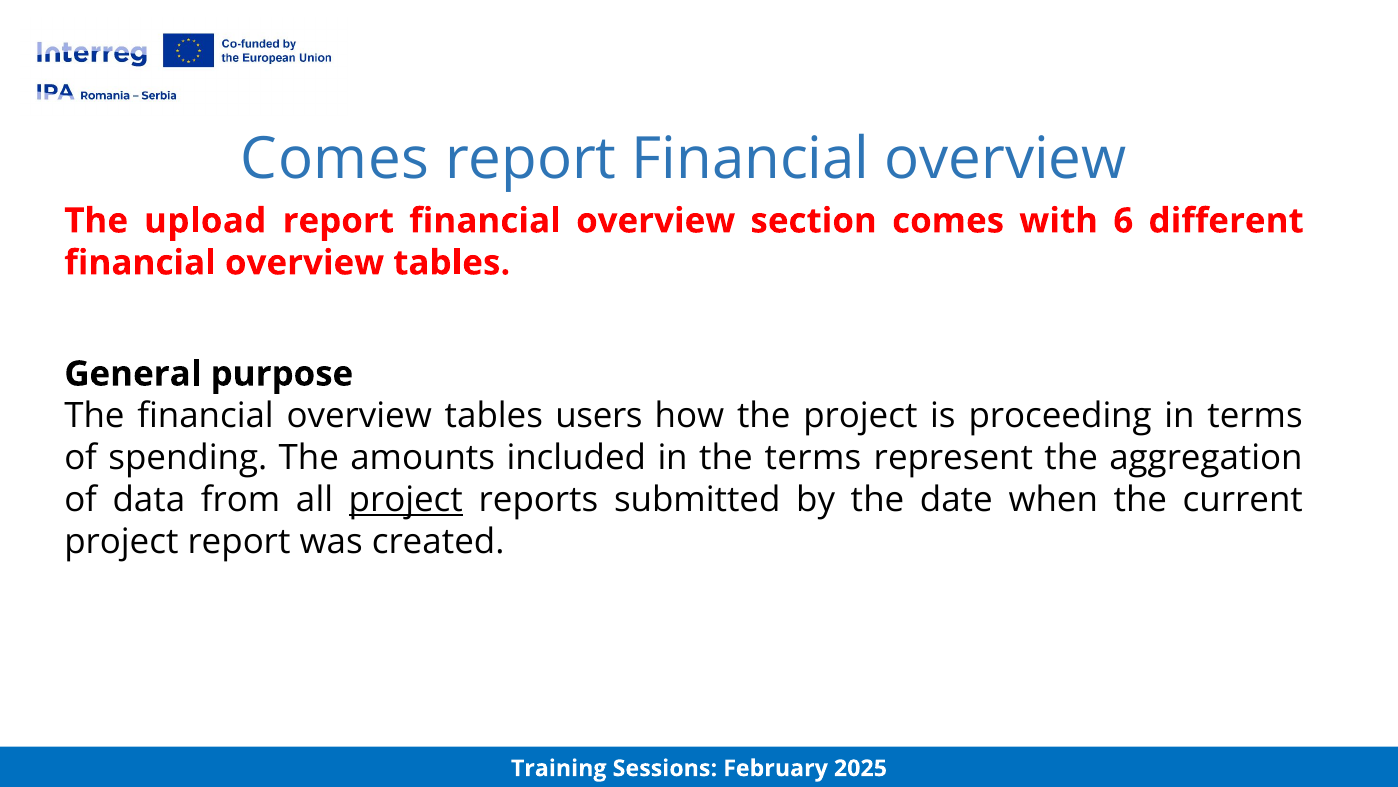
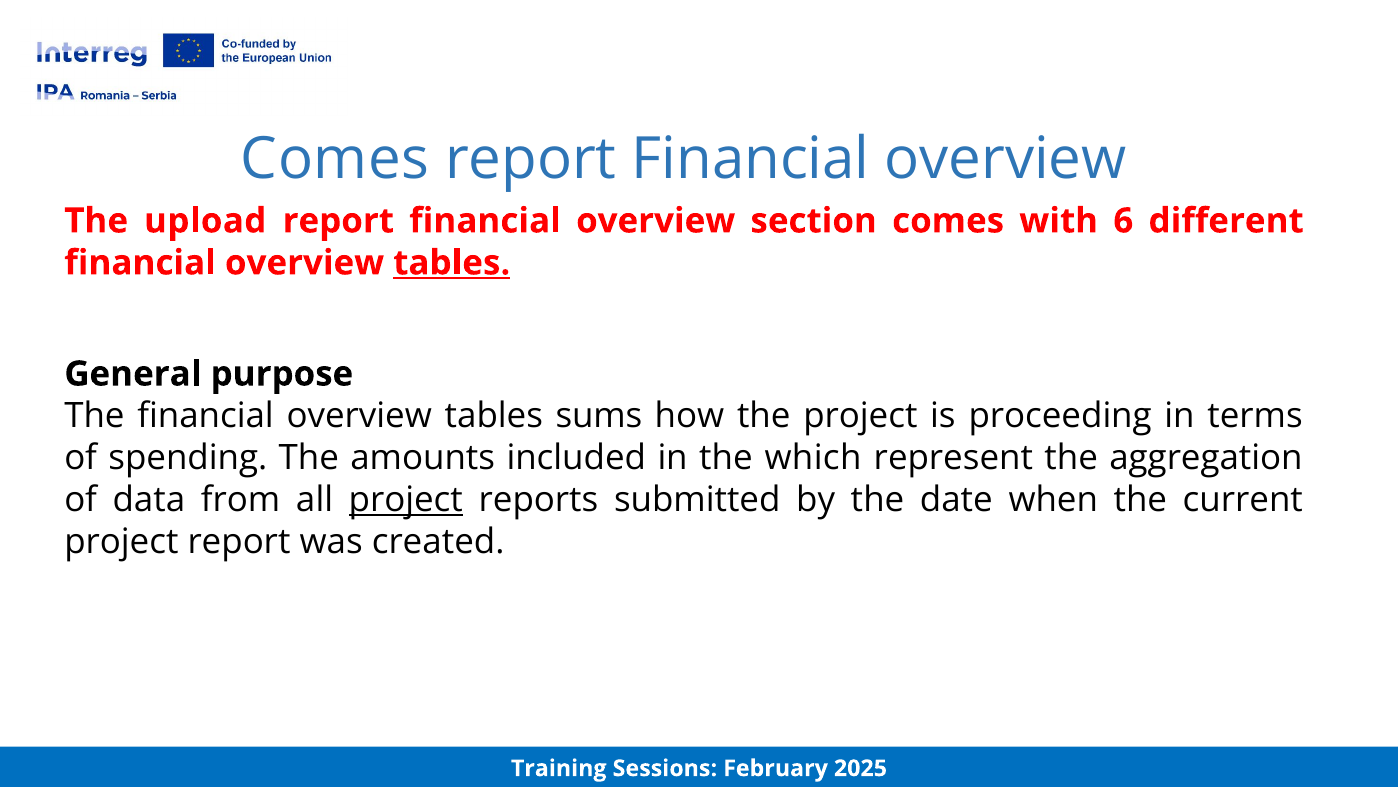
tables underline: none -> present (452, 263)
users: users -> sums (599, 416)
the terms: terms -> which (813, 458)
